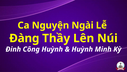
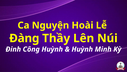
Ngài: Ngài -> Hoài (82, 25)
